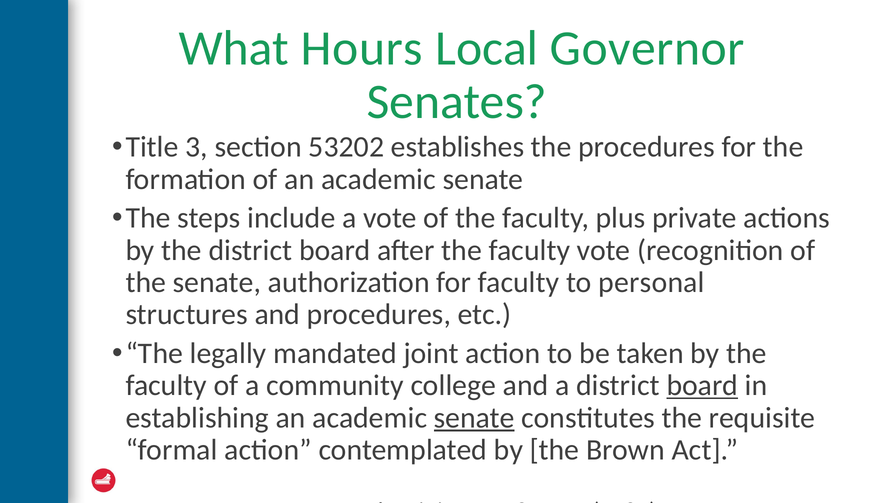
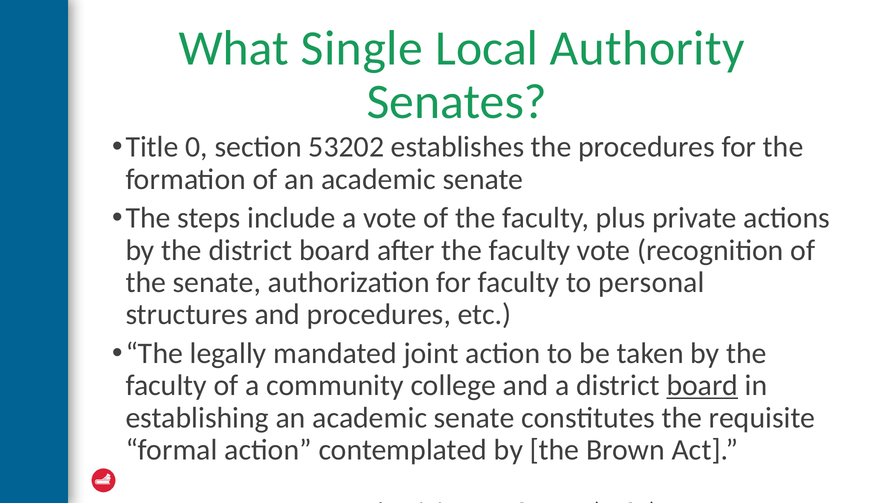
Hours: Hours -> Single (362, 48)
Governor: Governor -> Authority (647, 48)
3: 3 -> 0 (197, 147)
senate underline: present -> none (474, 418)
